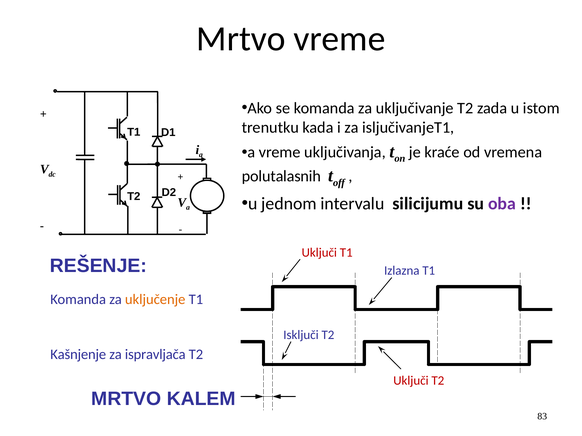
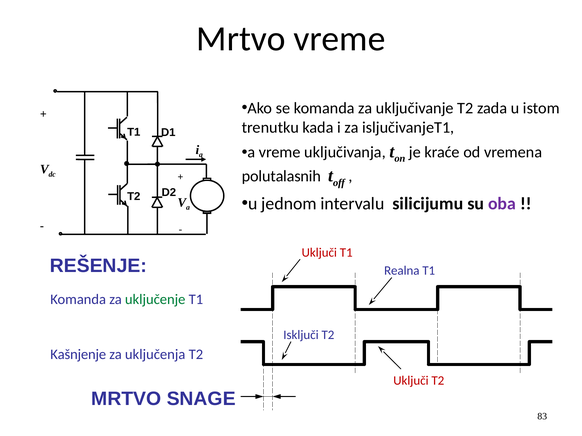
Izlazna: Izlazna -> Realna (402, 271)
uključenje colour: orange -> green (155, 300)
ispravljača: ispravljača -> uključenja (155, 355)
KALEM: KALEM -> SNAGE (201, 399)
